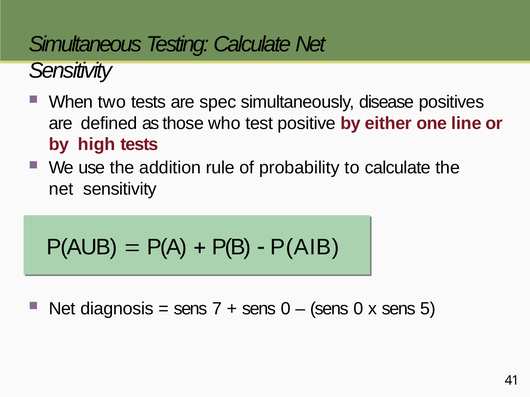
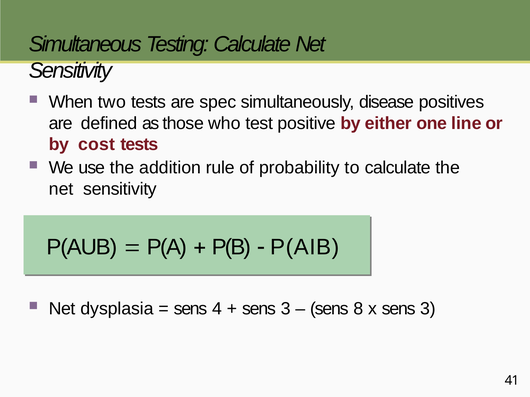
high: high -> cost (97, 145)
diagnosis: diagnosis -> dysplasia (117, 309)
7: 7 -> 4 (217, 309)
0: 0 -> 3 (286, 309)
0: 0 -> 8 (358, 309)
x sens 5: 5 -> 3 (428, 309)
